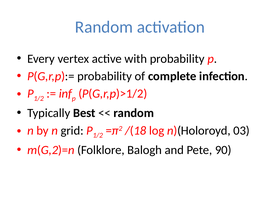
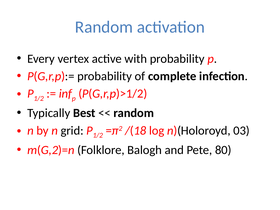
90: 90 -> 80 (223, 150)
